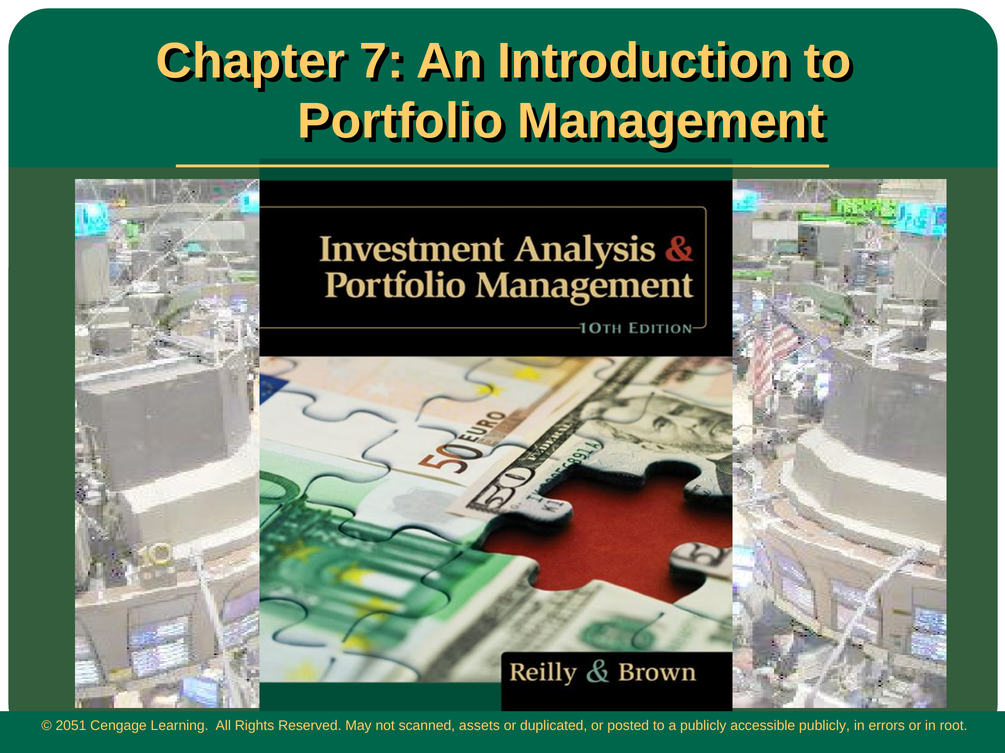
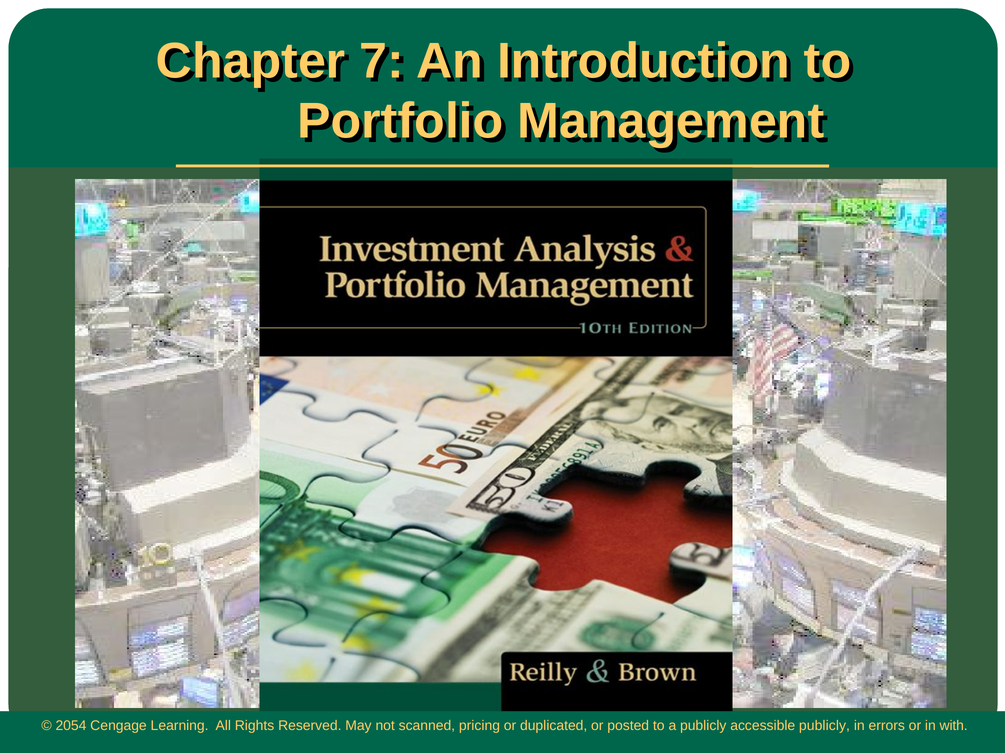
2051: 2051 -> 2054 (71, 726)
assets: assets -> pricing (479, 726)
root: root -> with (954, 726)
